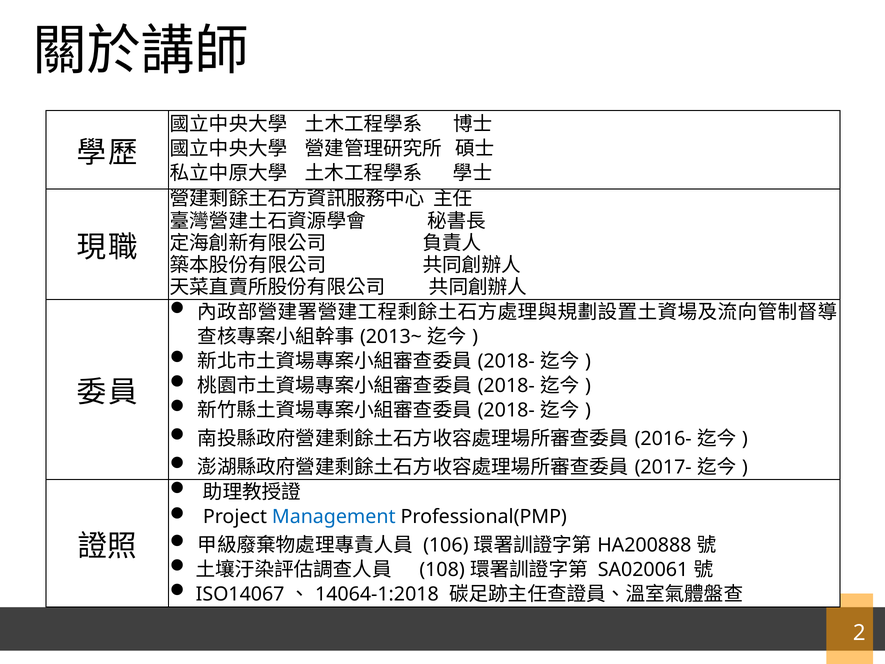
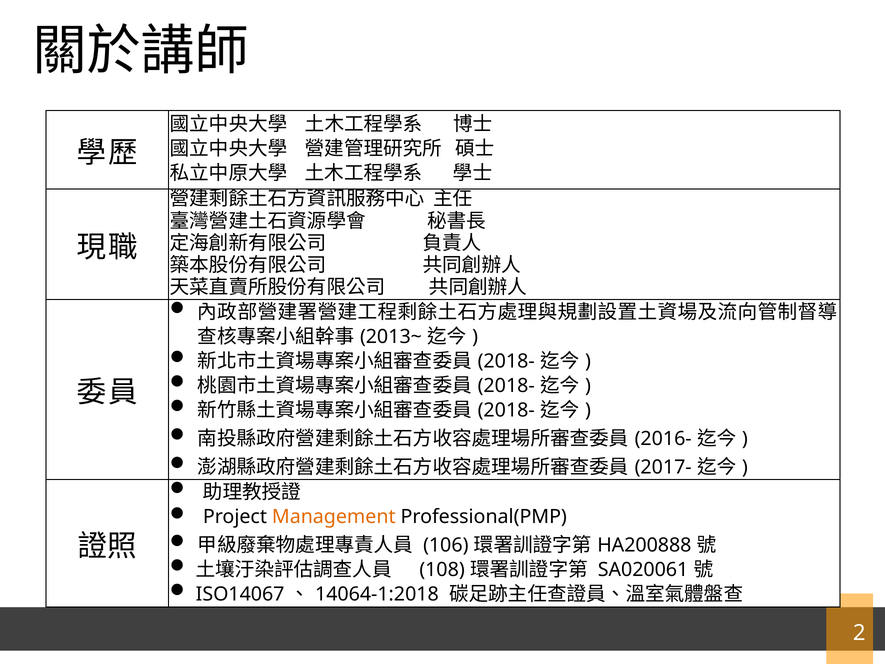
Management colour: blue -> orange (334, 516)
